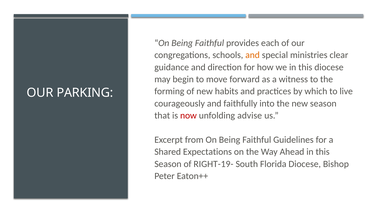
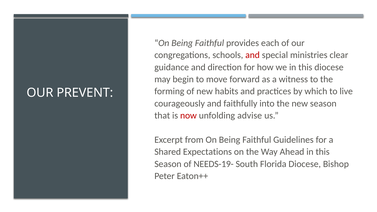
and colour: orange -> red (253, 55)
PARKING: PARKING -> PREVENT (85, 93)
RIGHT-19-: RIGHT-19- -> NEEDS-19- (214, 164)
